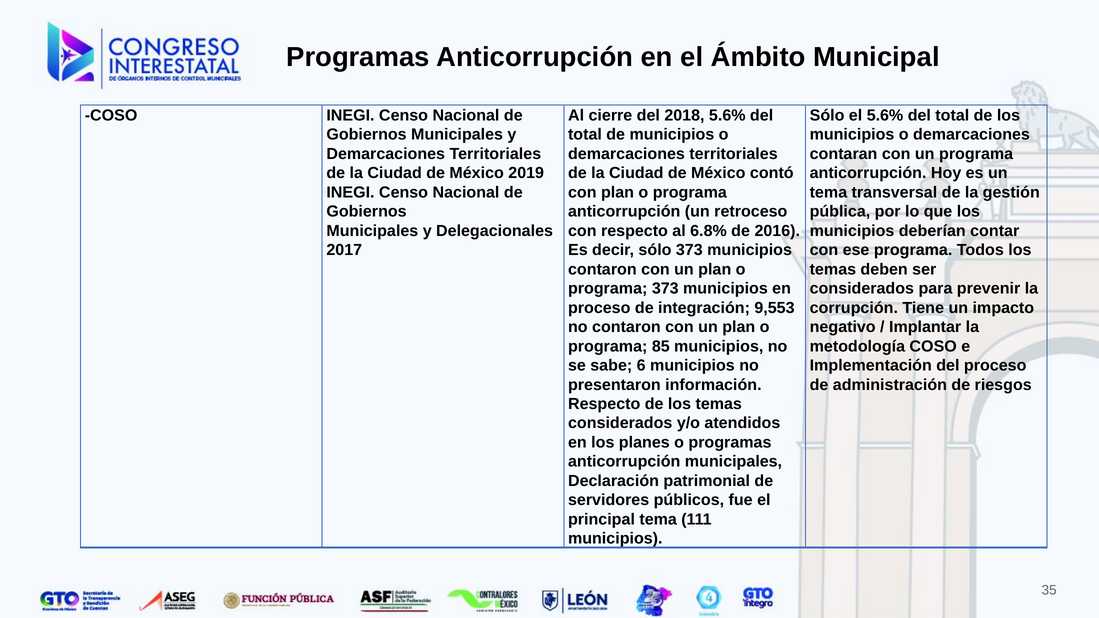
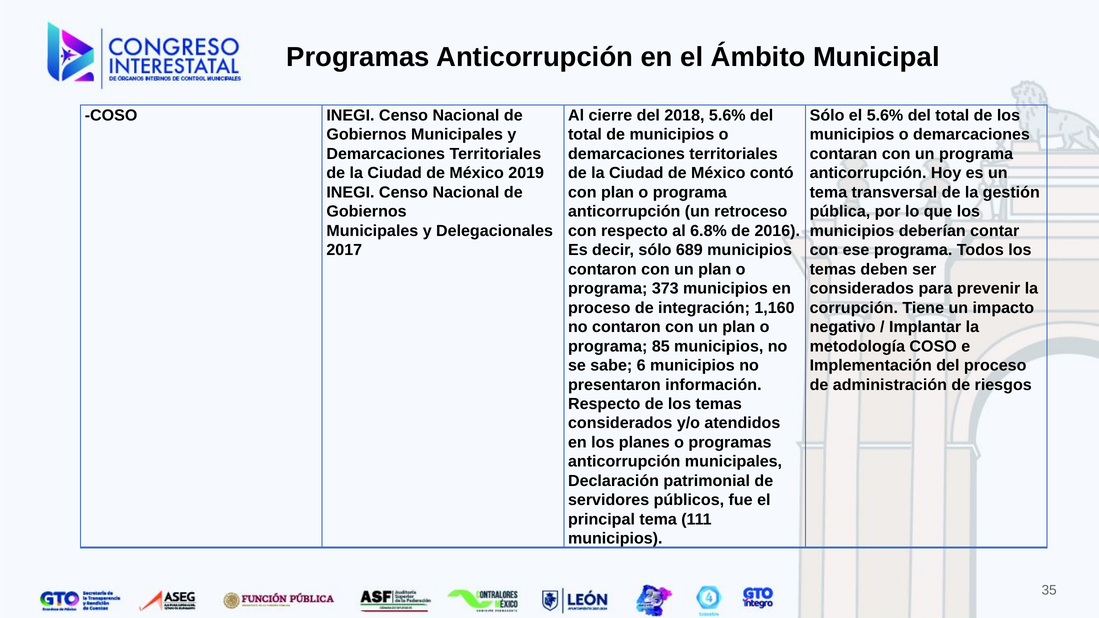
sólo 373: 373 -> 689 (689, 250)
9,553: 9,553 -> 1,160 (774, 308)
